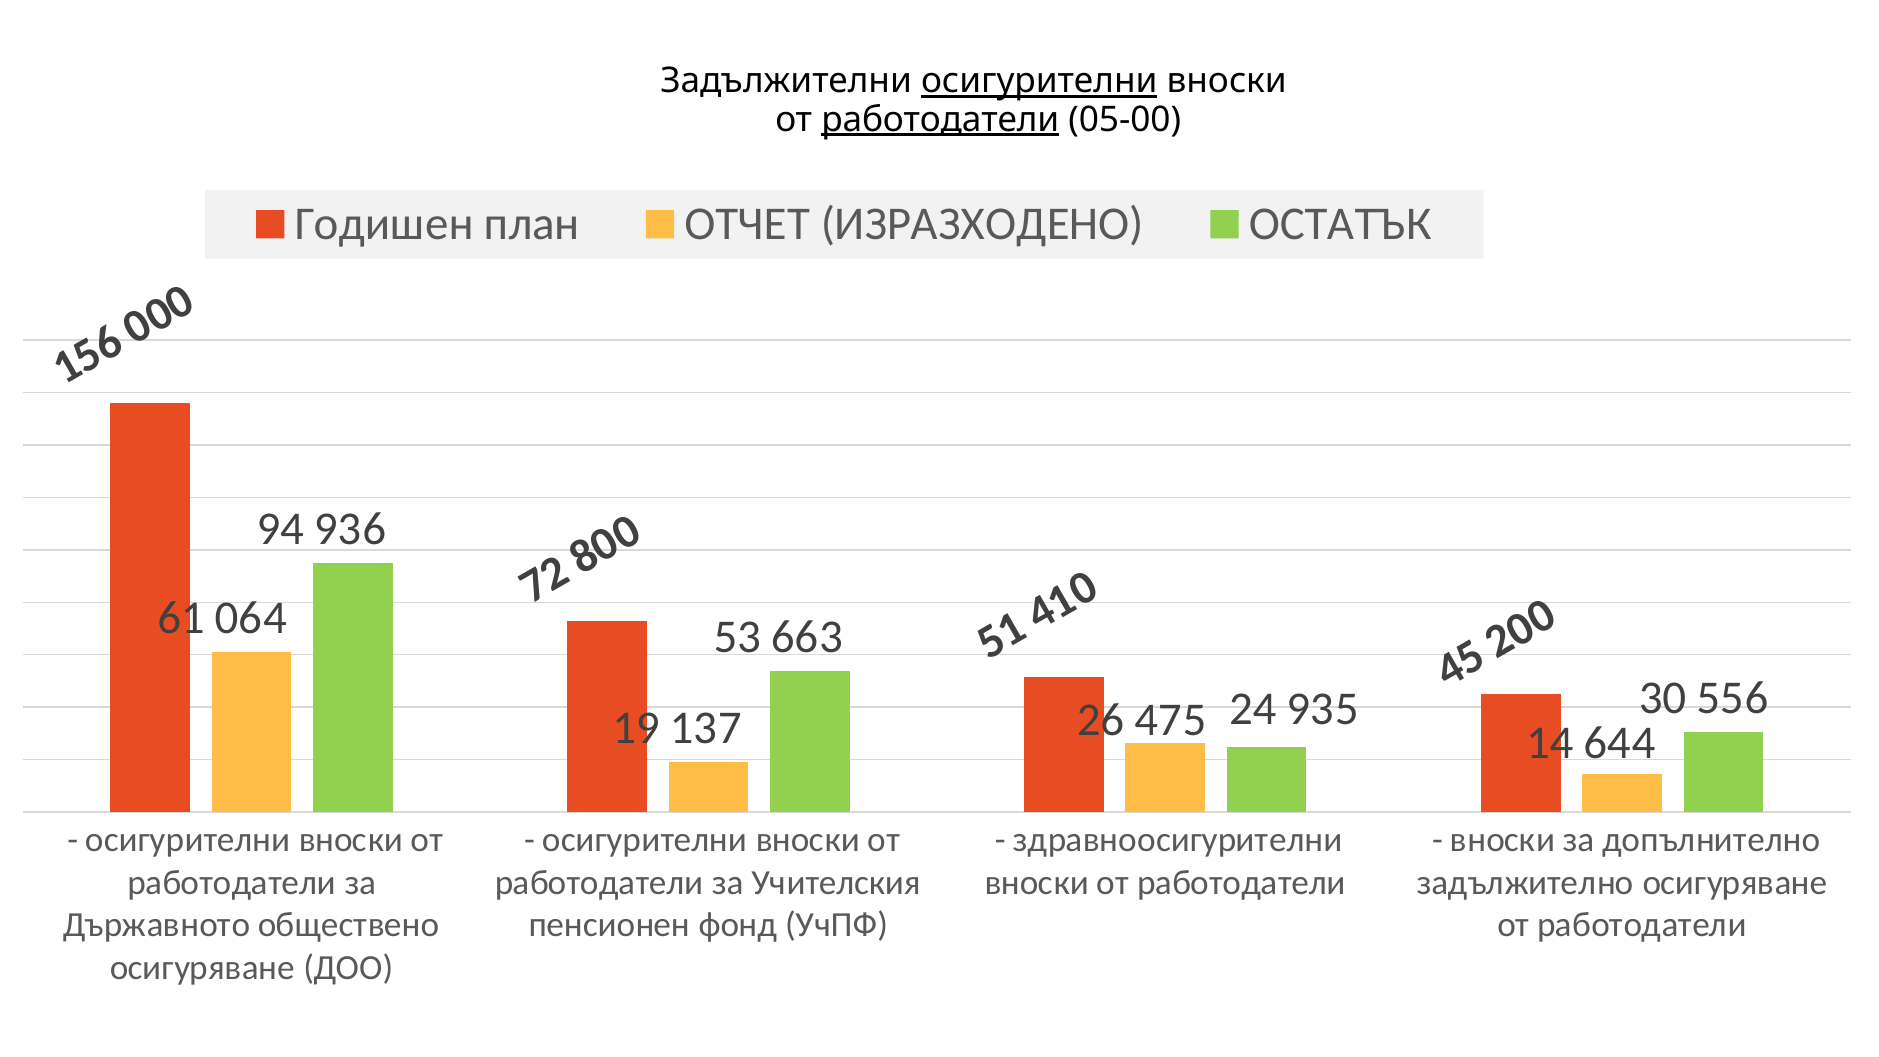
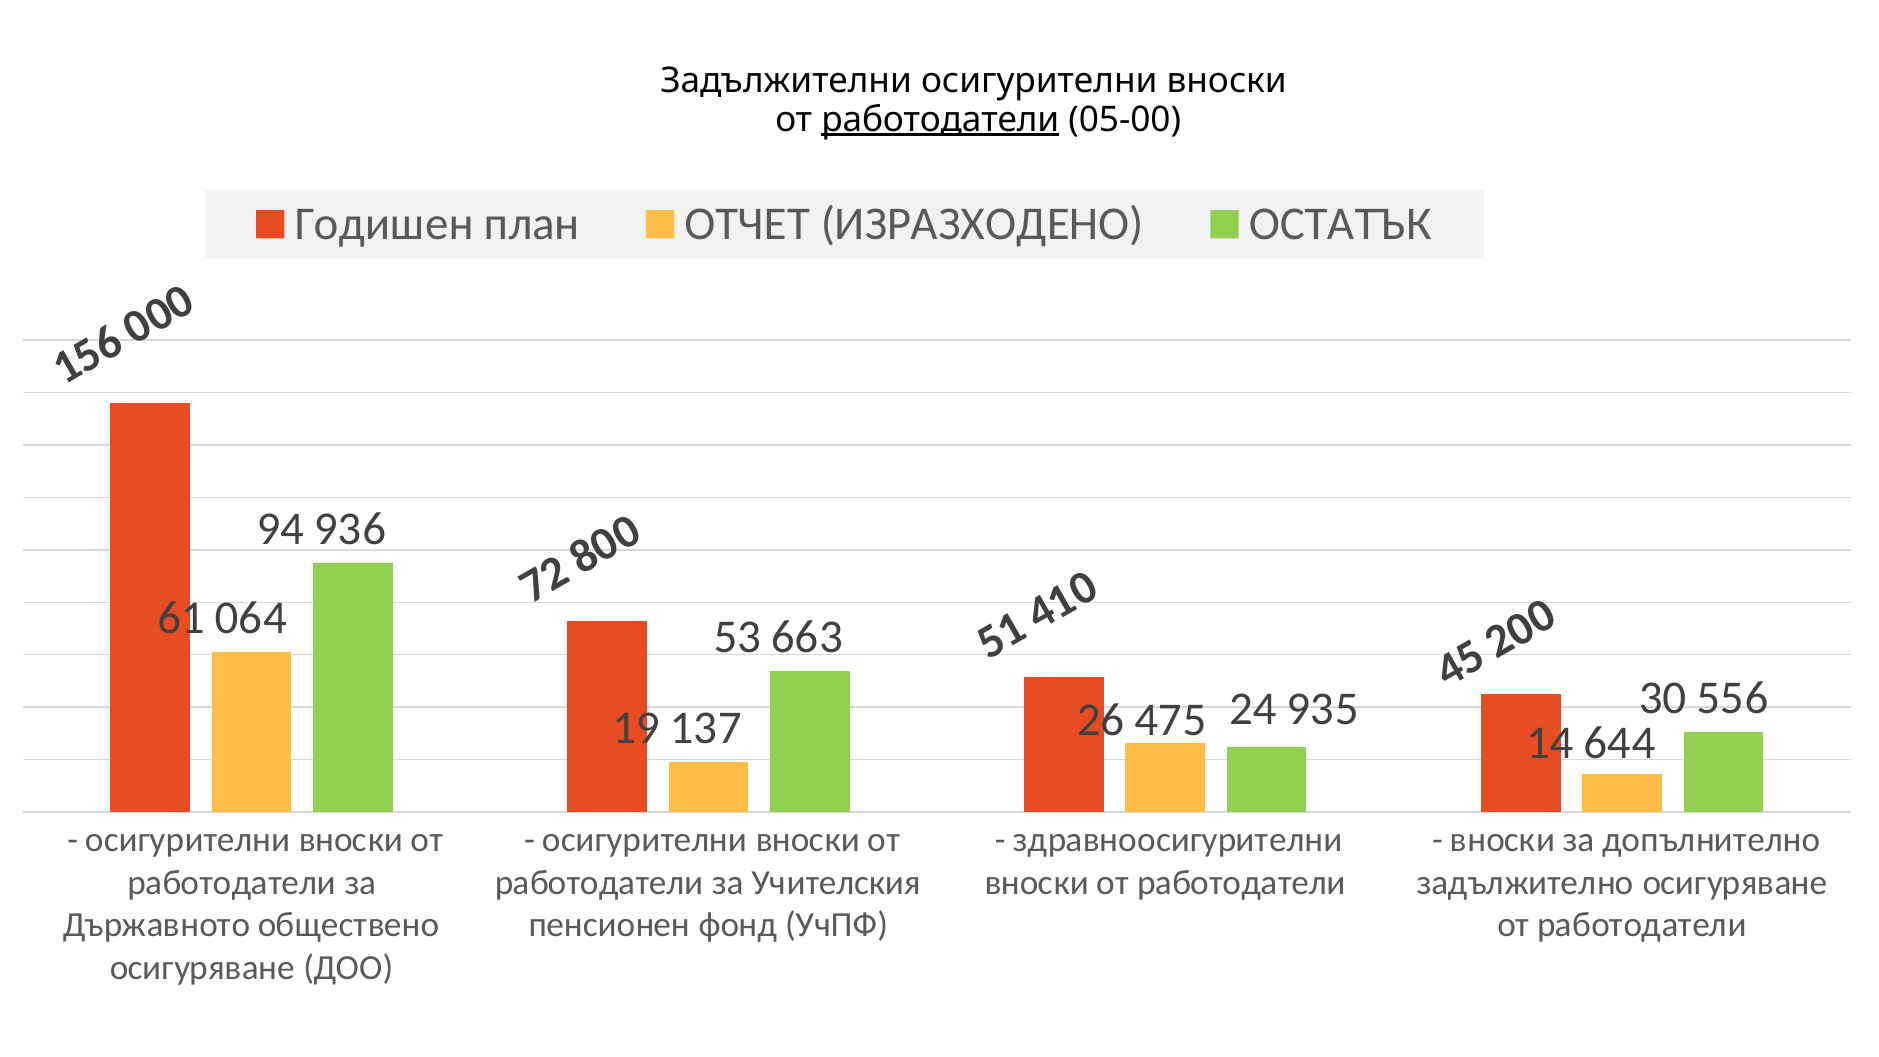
осигурителни underline: present -> none (1039, 81)
